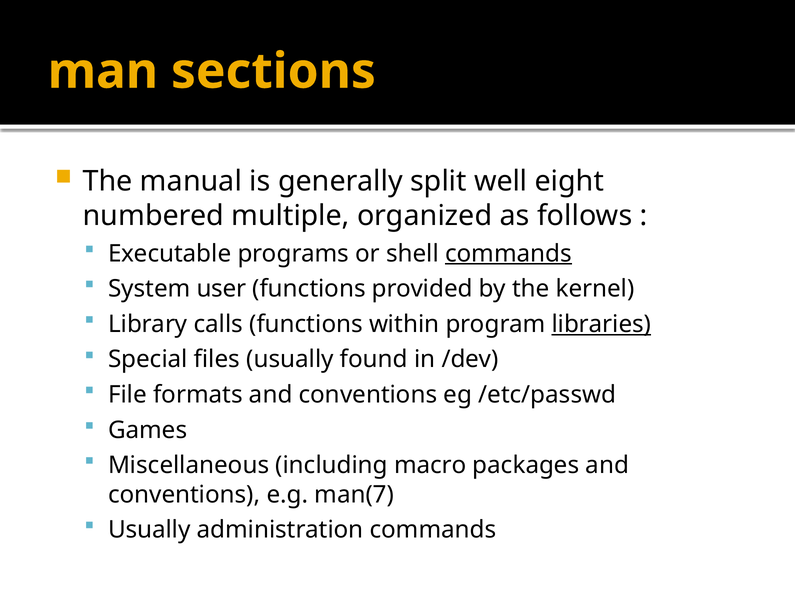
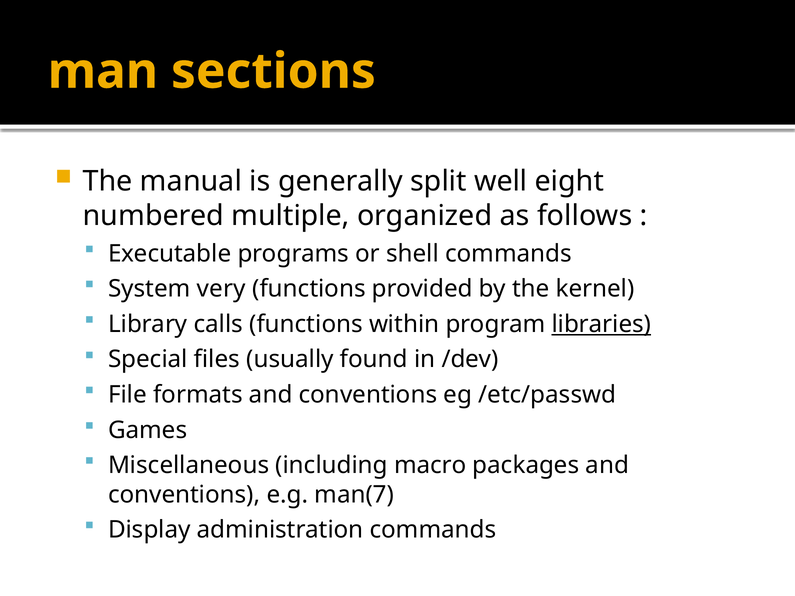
commands underline: present -> none (509, 254)
user: user -> very (221, 289)
Usually: Usually -> Display (149, 530)
